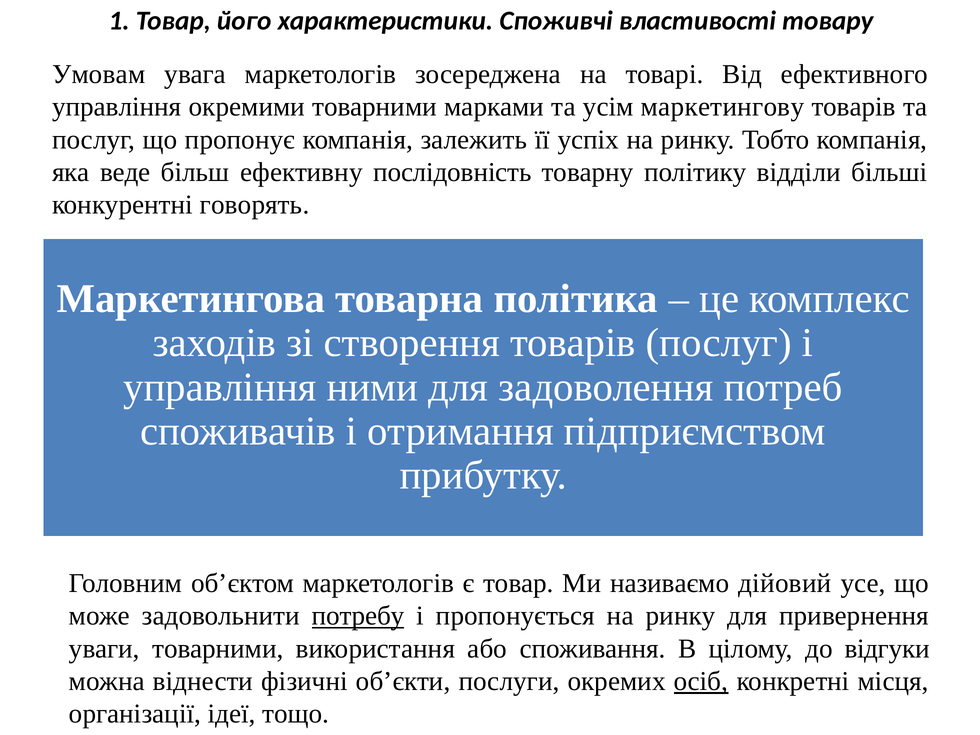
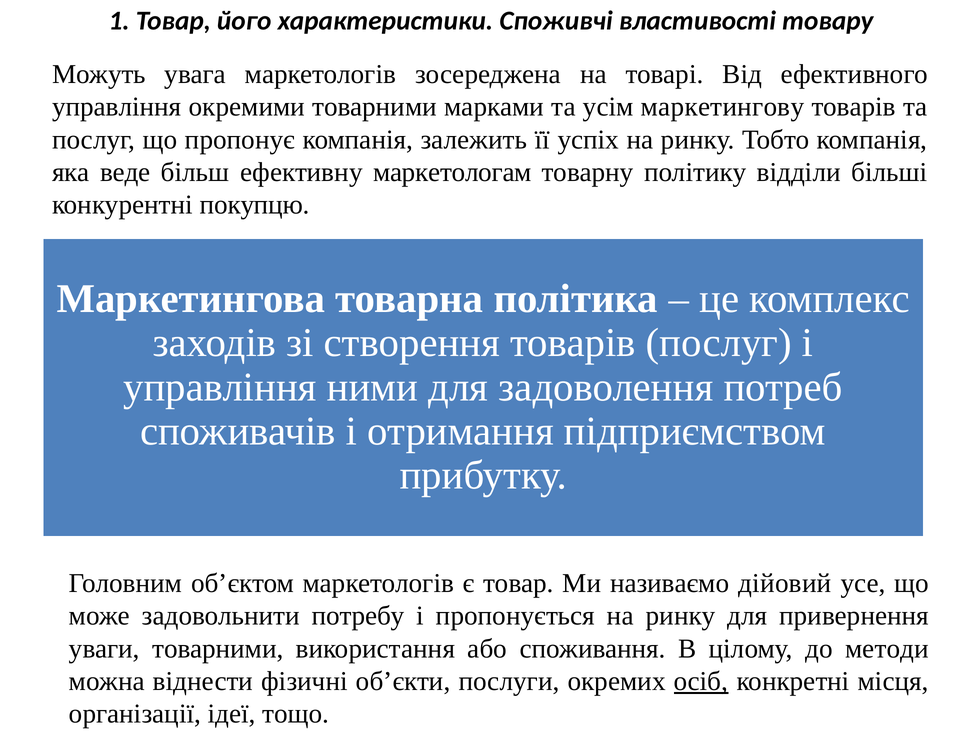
Умовам: Умовам -> Можуть (99, 74)
послідовність: послідовність -> маркетологам (452, 172)
говорять: говорять -> покупцю (255, 205)
потребу underline: present -> none (358, 616)
відгуки: відгуки -> методи (887, 649)
